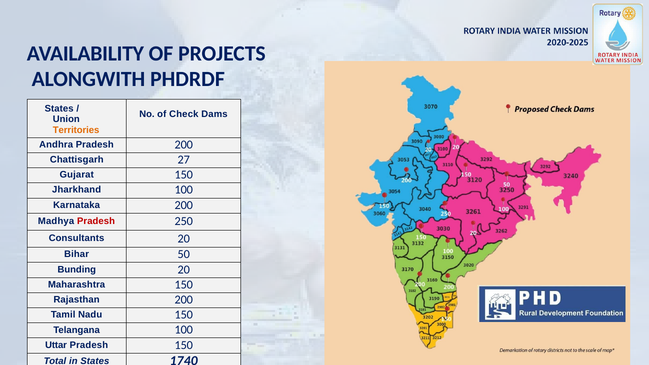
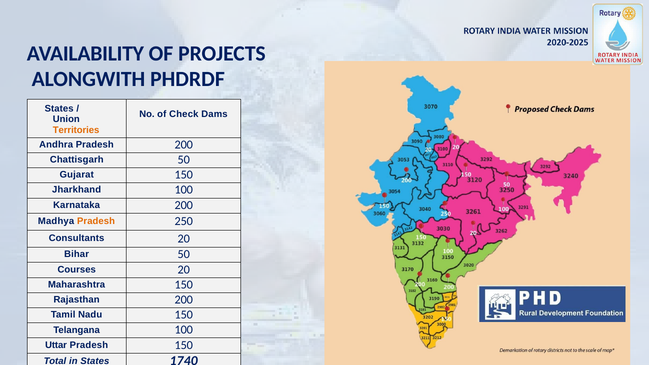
Chattisgarh 27: 27 -> 50 (184, 160)
Pradesh colour: red -> orange (96, 221)
Bunding: Bunding -> Courses (77, 270)
